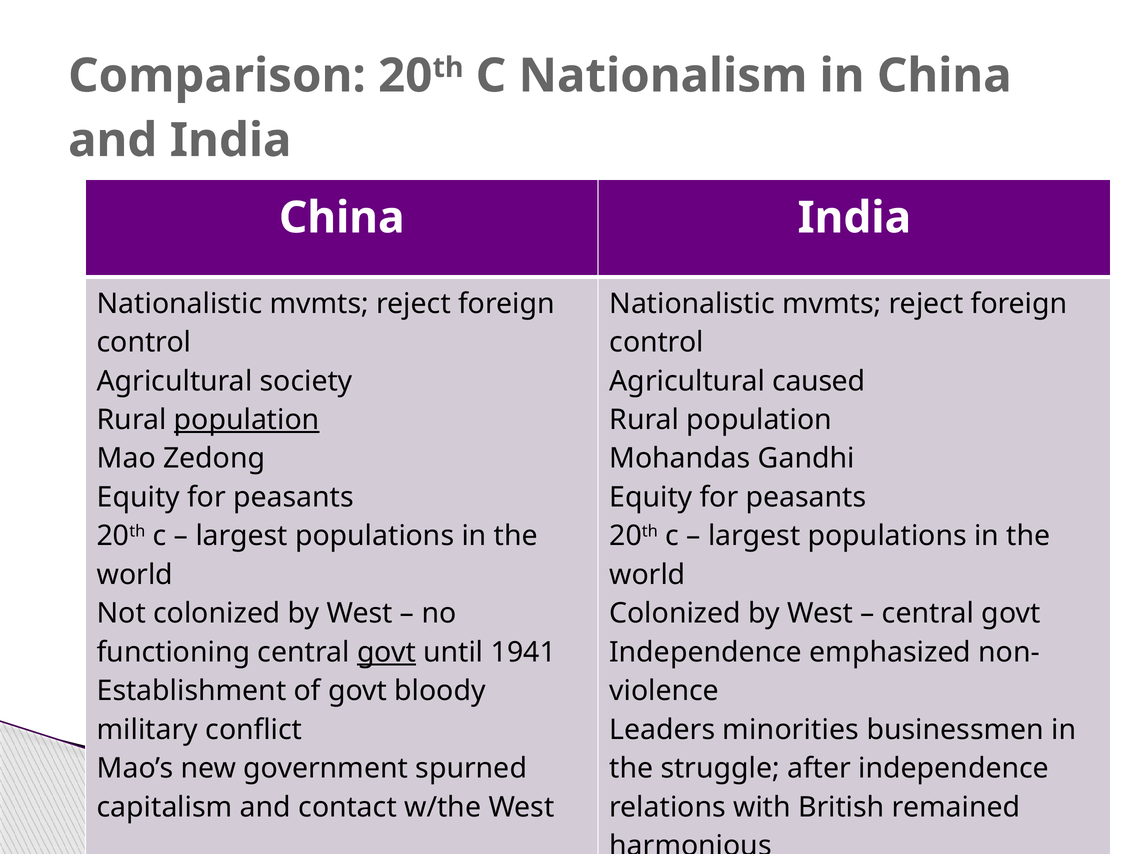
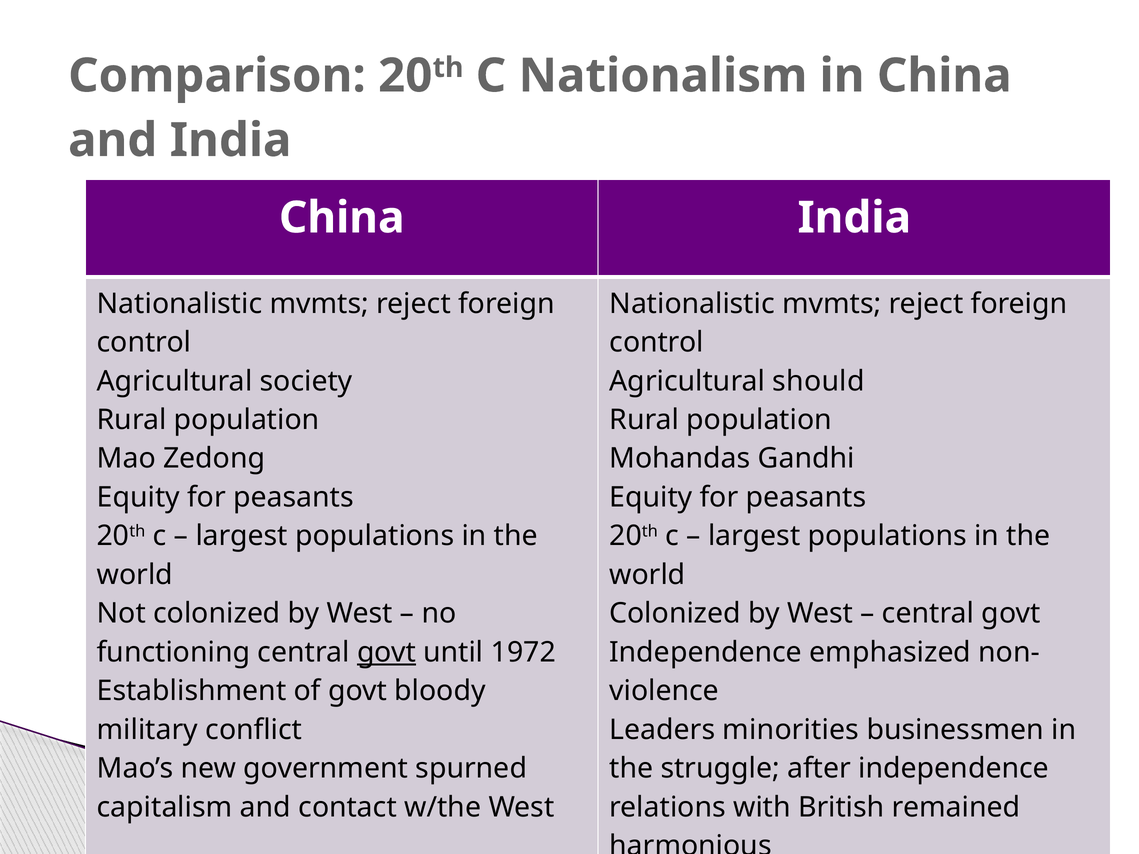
caused: caused -> should (818, 381)
population underline: present -> none (247, 420)
1941: 1941 -> 1972 (523, 652)
